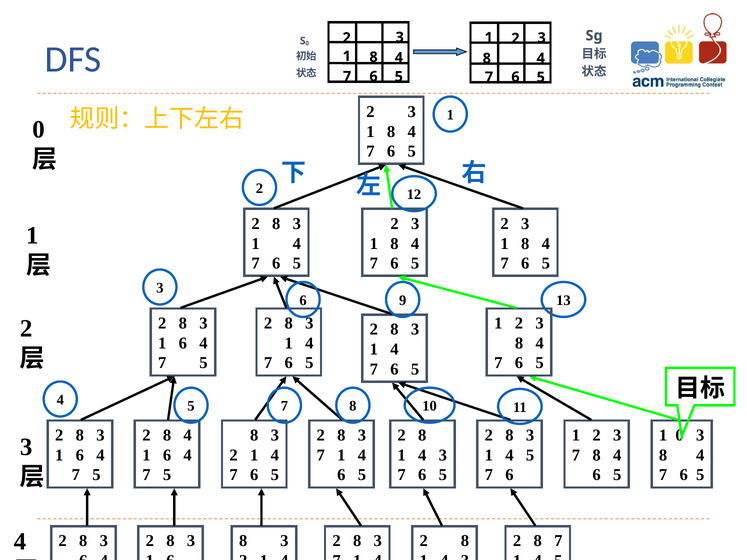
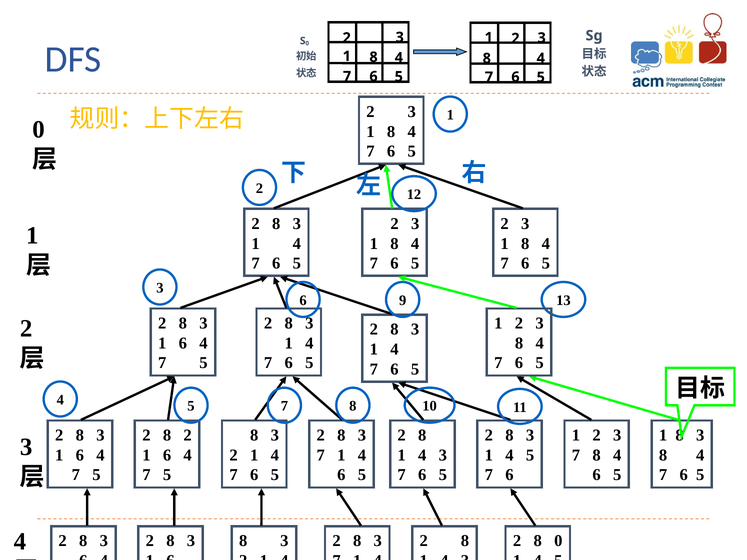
2 8 4: 4 -> 2 (188, 435)
0: 0 -> 8 (680, 435)
8 7: 7 -> 0 (558, 541)
